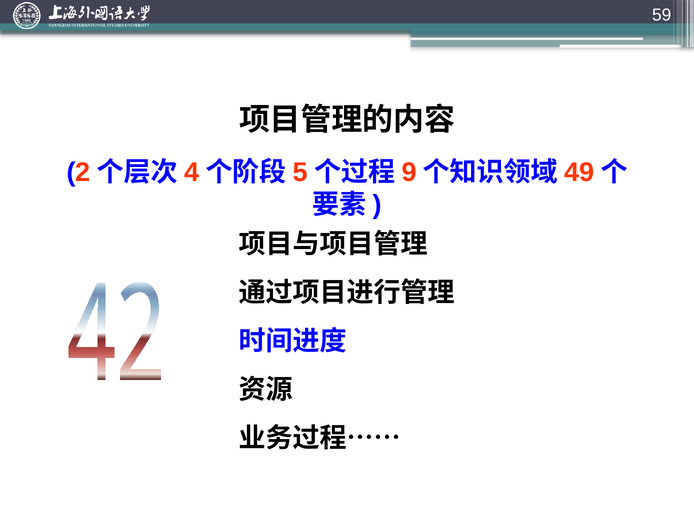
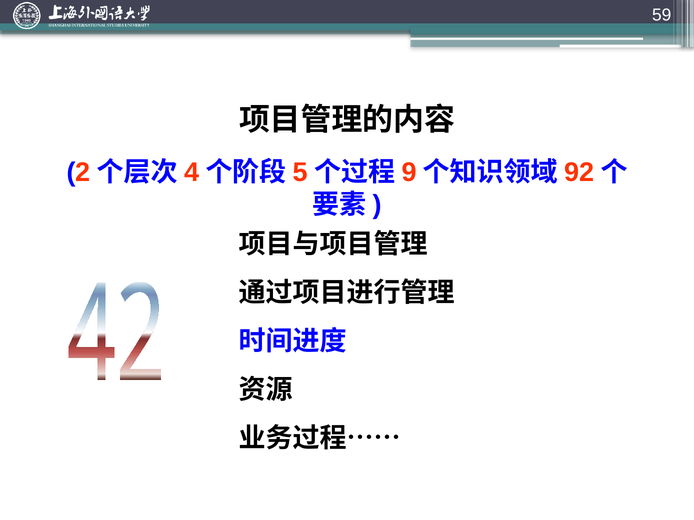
49: 49 -> 92 (579, 172)
